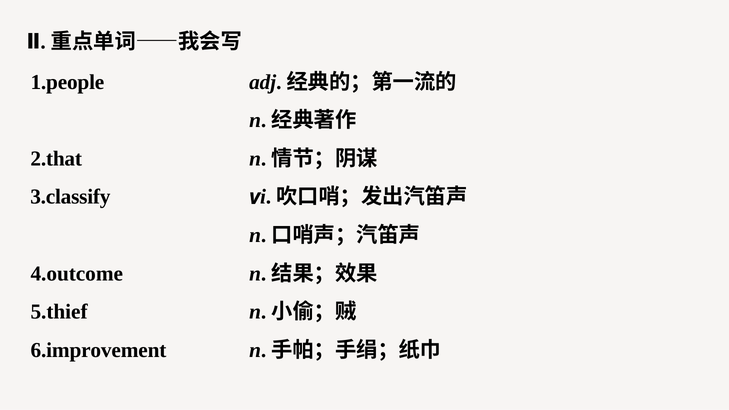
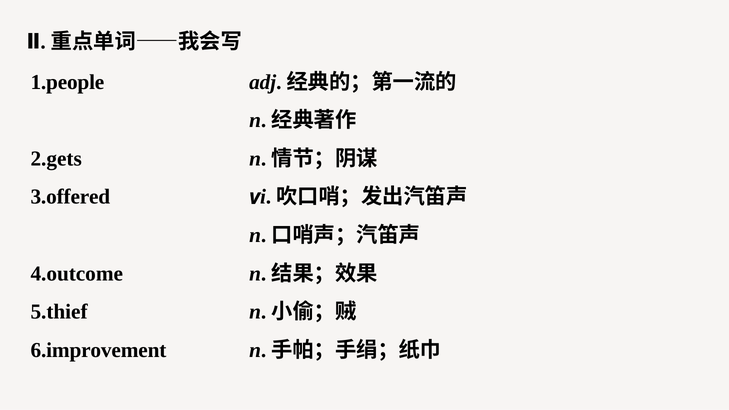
2.that: 2.that -> 2.gets (56, 159)
3.classify: 3.classify -> 3.offered (70, 197)
